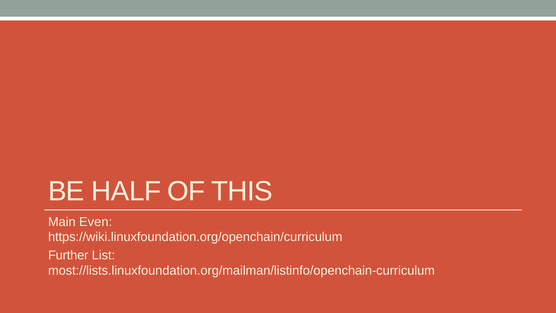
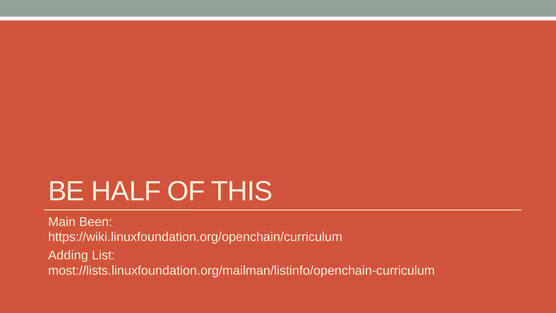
Even: Even -> Been (96, 222)
Further: Further -> Adding (68, 255)
